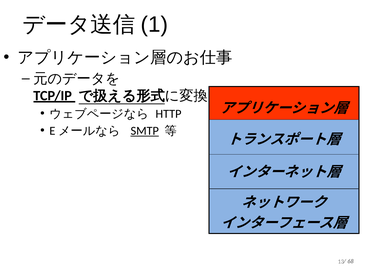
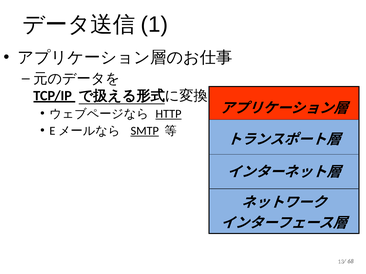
HTTP underline: none -> present (168, 114)
